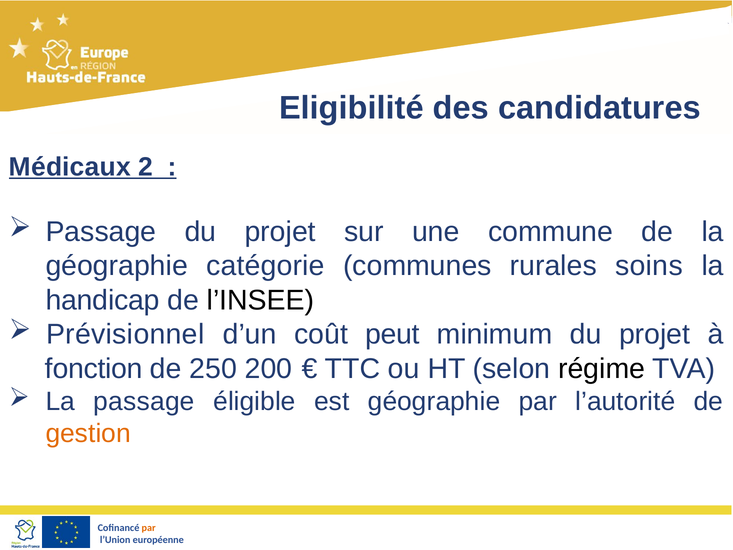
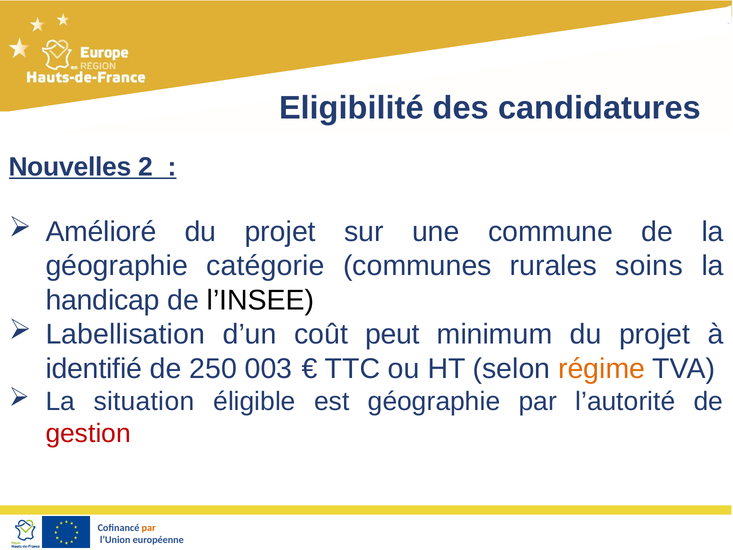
Médicaux: Médicaux -> Nouvelles (70, 167)
Passage: Passage -> Amélioré (101, 232)
Prévisionnel: Prévisionnel -> Labellisation (125, 334)
fonction: fonction -> identifié (94, 369)
200: 200 -> 003 (268, 369)
régime colour: black -> orange (602, 369)
La passage: passage -> situation (144, 401)
gestion colour: orange -> red (88, 433)
